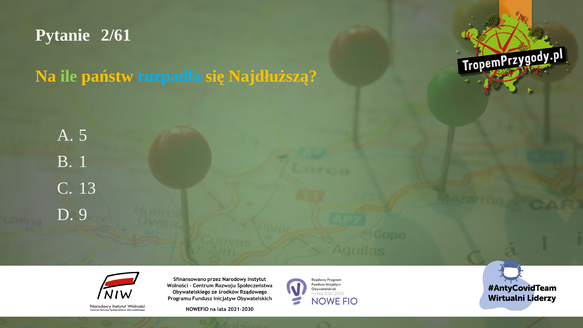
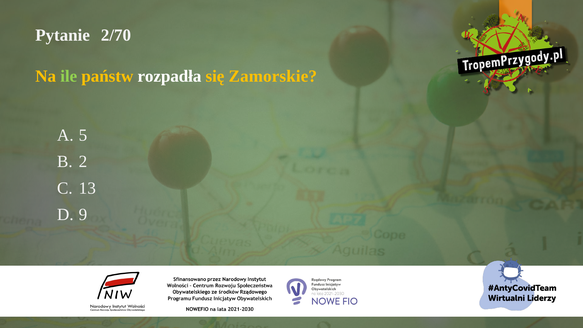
2/61: 2/61 -> 2/70 (116, 35)
rozpadła colour: light blue -> white (169, 76)
Najdłuższą: Najdłuższą -> Zamorskie (273, 76)
1: 1 -> 2 (83, 162)
